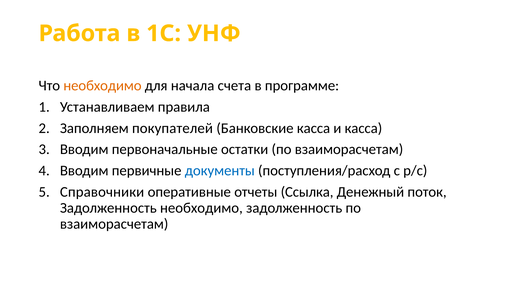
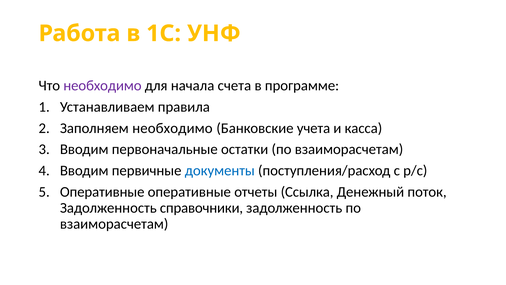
необходимо colour: orange -> purple (102, 86)
Заполняем покупателей: покупателей -> необходимо (172, 128)
Банковские касса: касса -> учета (314, 128)
Справочники: Справочники -> Оперативные (102, 192)
Задолженность необходимо: необходимо -> справочники (201, 208)
